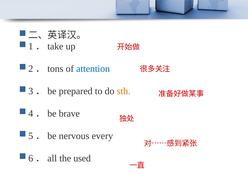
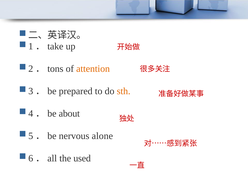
attention colour: blue -> orange (93, 69)
brave: brave -> about (69, 113)
every: every -> alone (102, 136)
